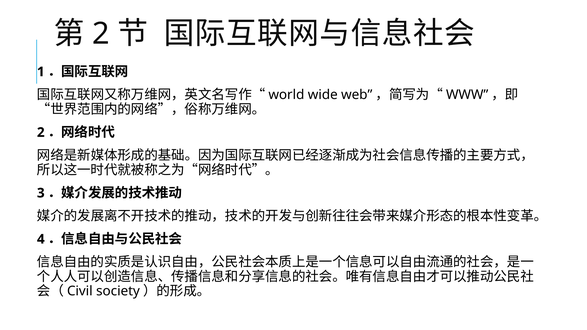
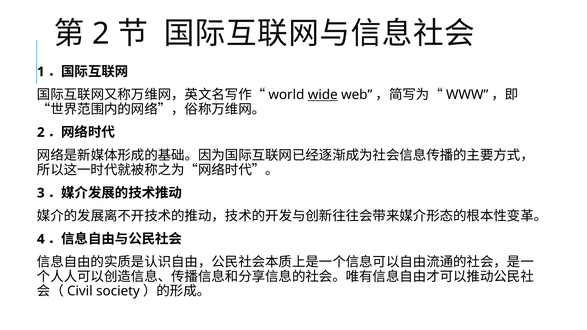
wide underline: none -> present (323, 95)
